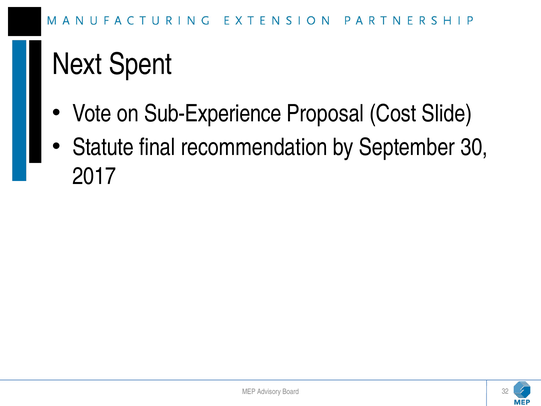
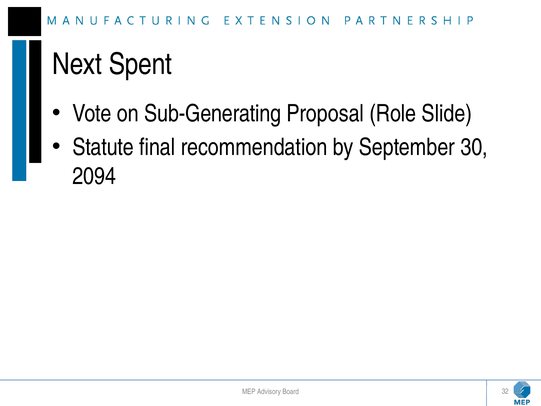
Sub-Experience: Sub-Experience -> Sub-Generating (213, 113)
Cost: Cost -> Role (393, 113)
2017: 2017 -> 2094 (94, 176)
